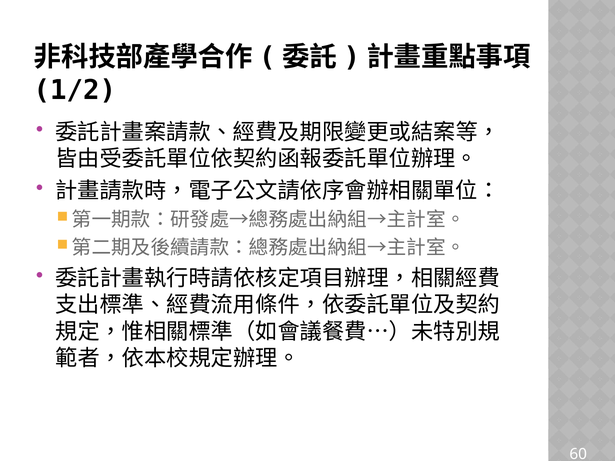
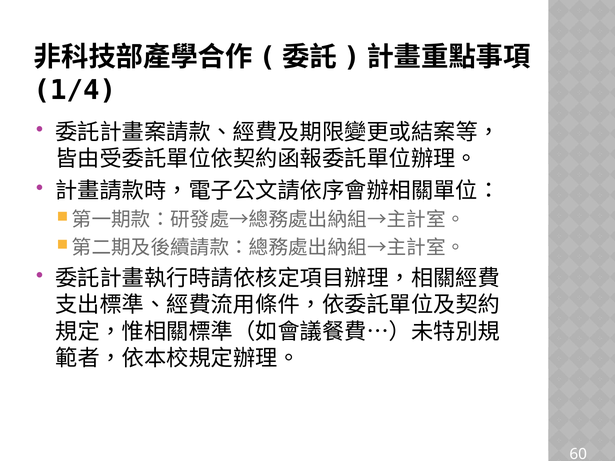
1/2: 1/2 -> 1/4 (75, 90)
